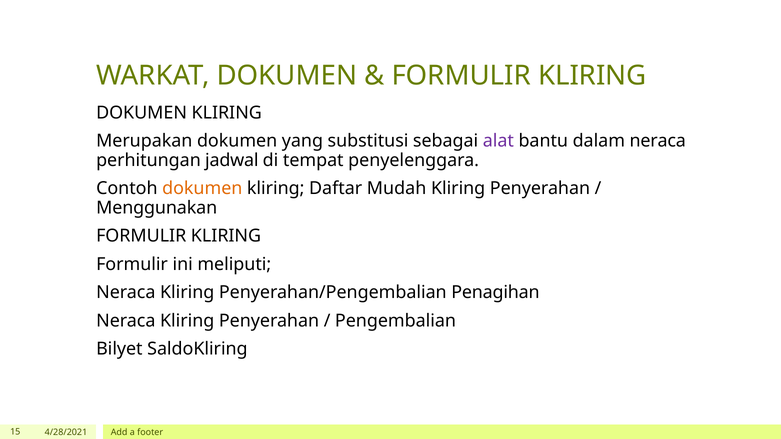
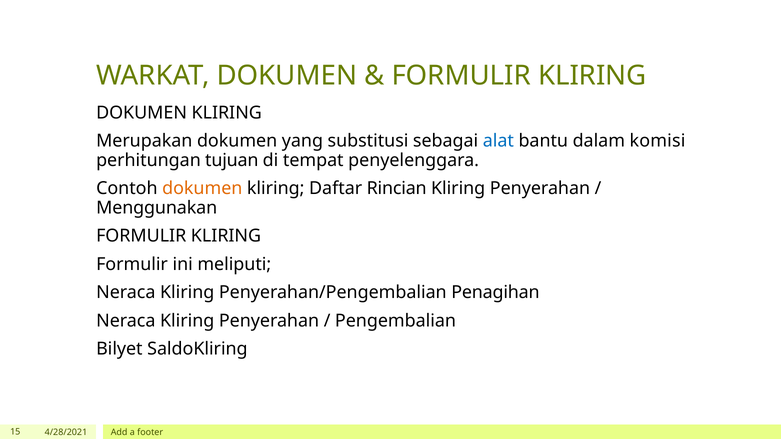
alat colour: purple -> blue (498, 141)
dalam neraca: neraca -> komisi (657, 141)
jadwal: jadwal -> tujuan (232, 160)
Mudah: Mudah -> Rincian (397, 189)
